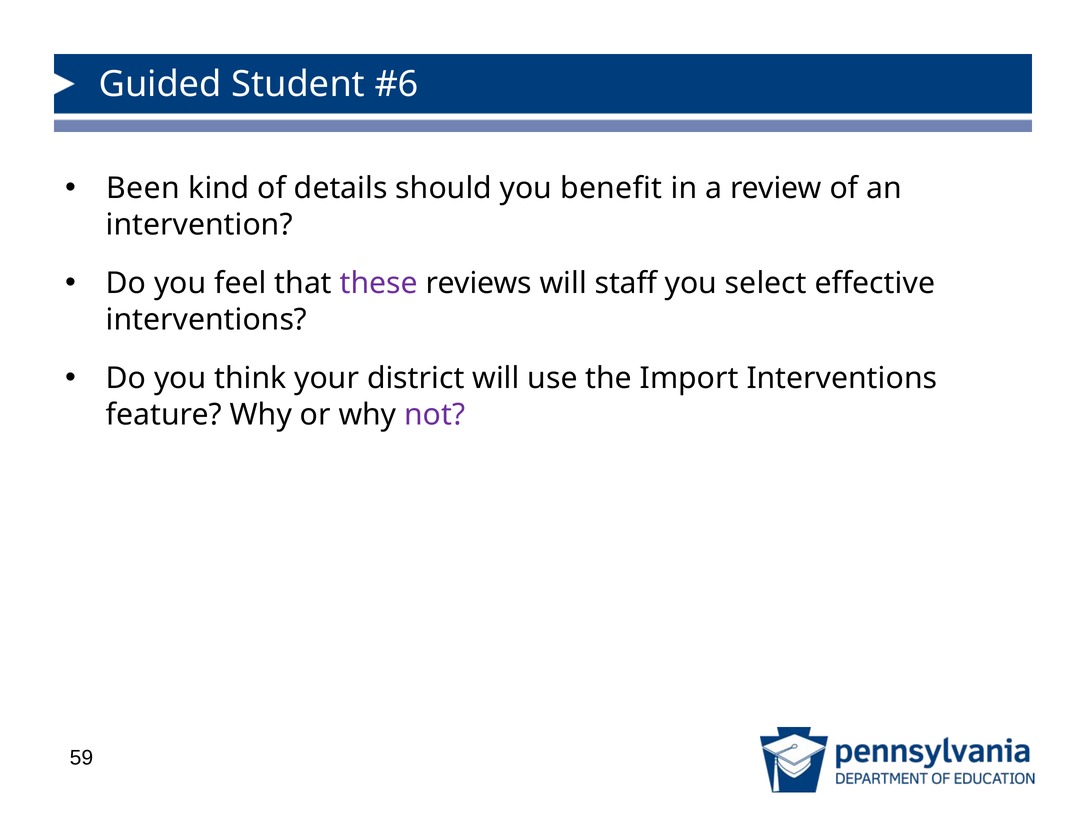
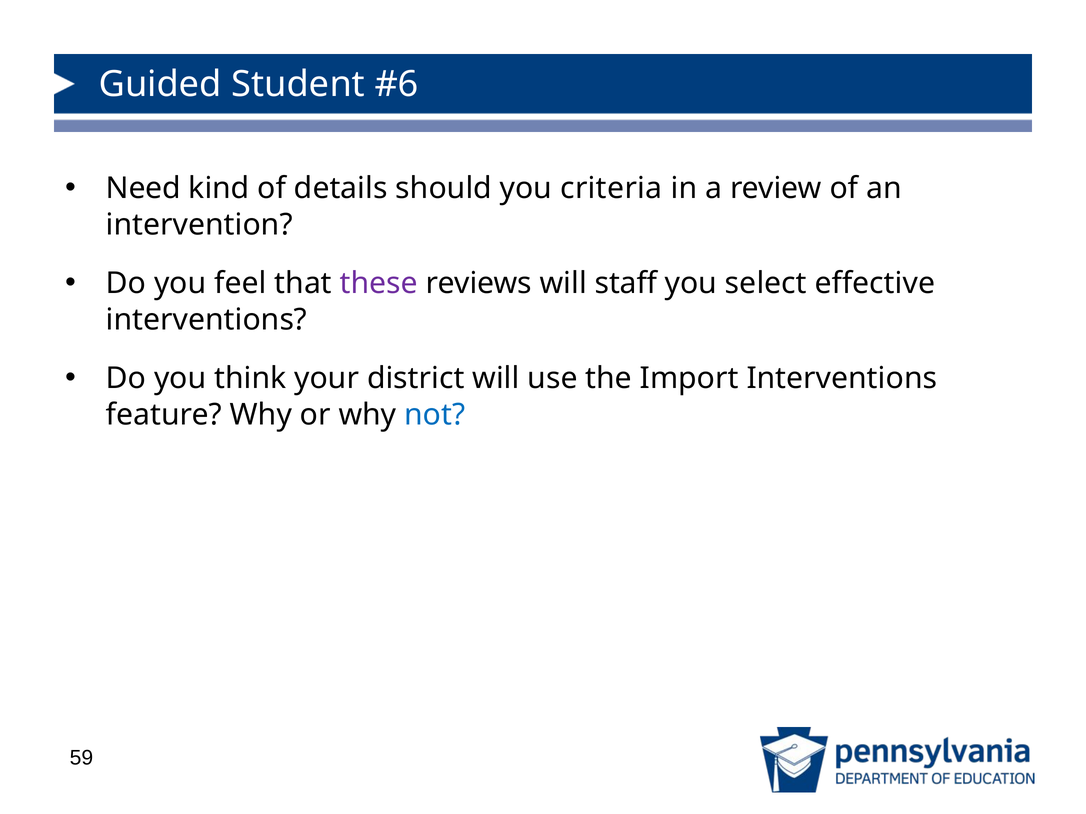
Been: Been -> Need (143, 189)
benefit: benefit -> criteria (611, 189)
not colour: purple -> blue (435, 415)
